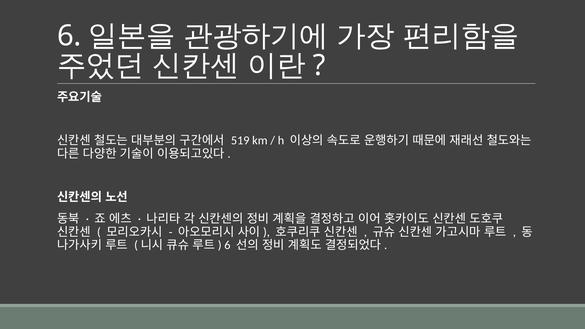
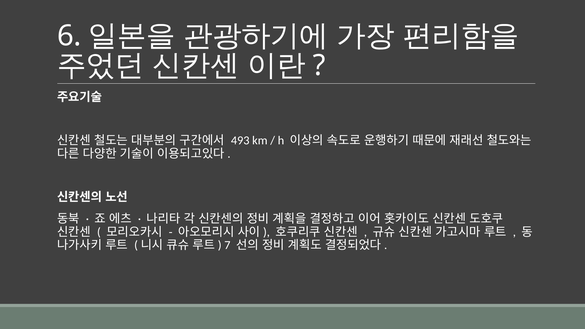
519: 519 -> 493 (240, 141)
6: 6 -> 7 (227, 245)
